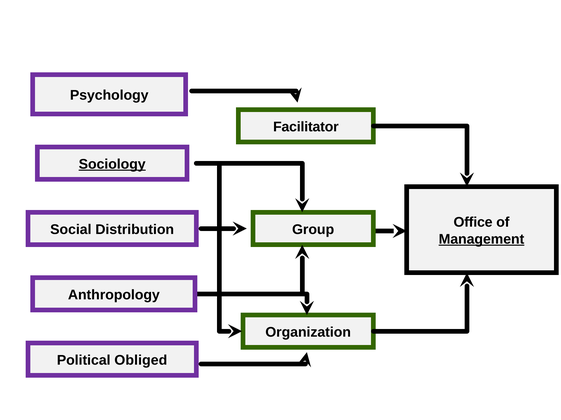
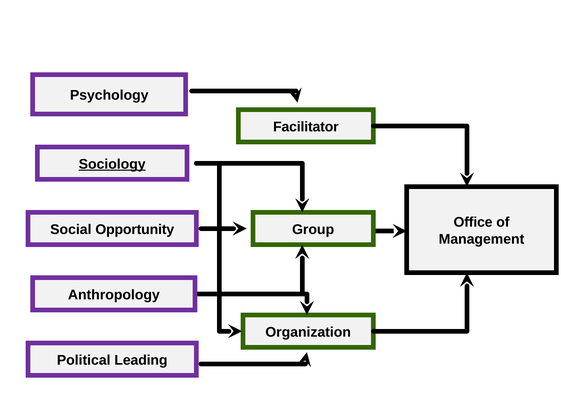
Distribution: Distribution -> Opportunity (135, 230)
Management underline: present -> none (481, 240)
Obliged: Obliged -> Leading (141, 361)
